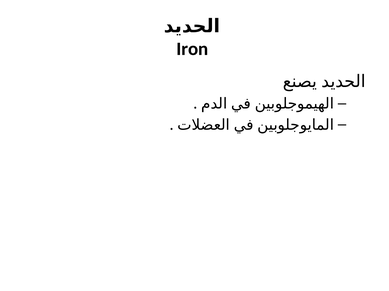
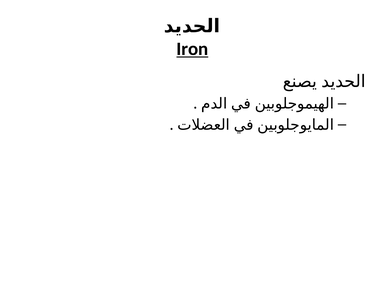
Iron underline: none -> present (192, 49)
